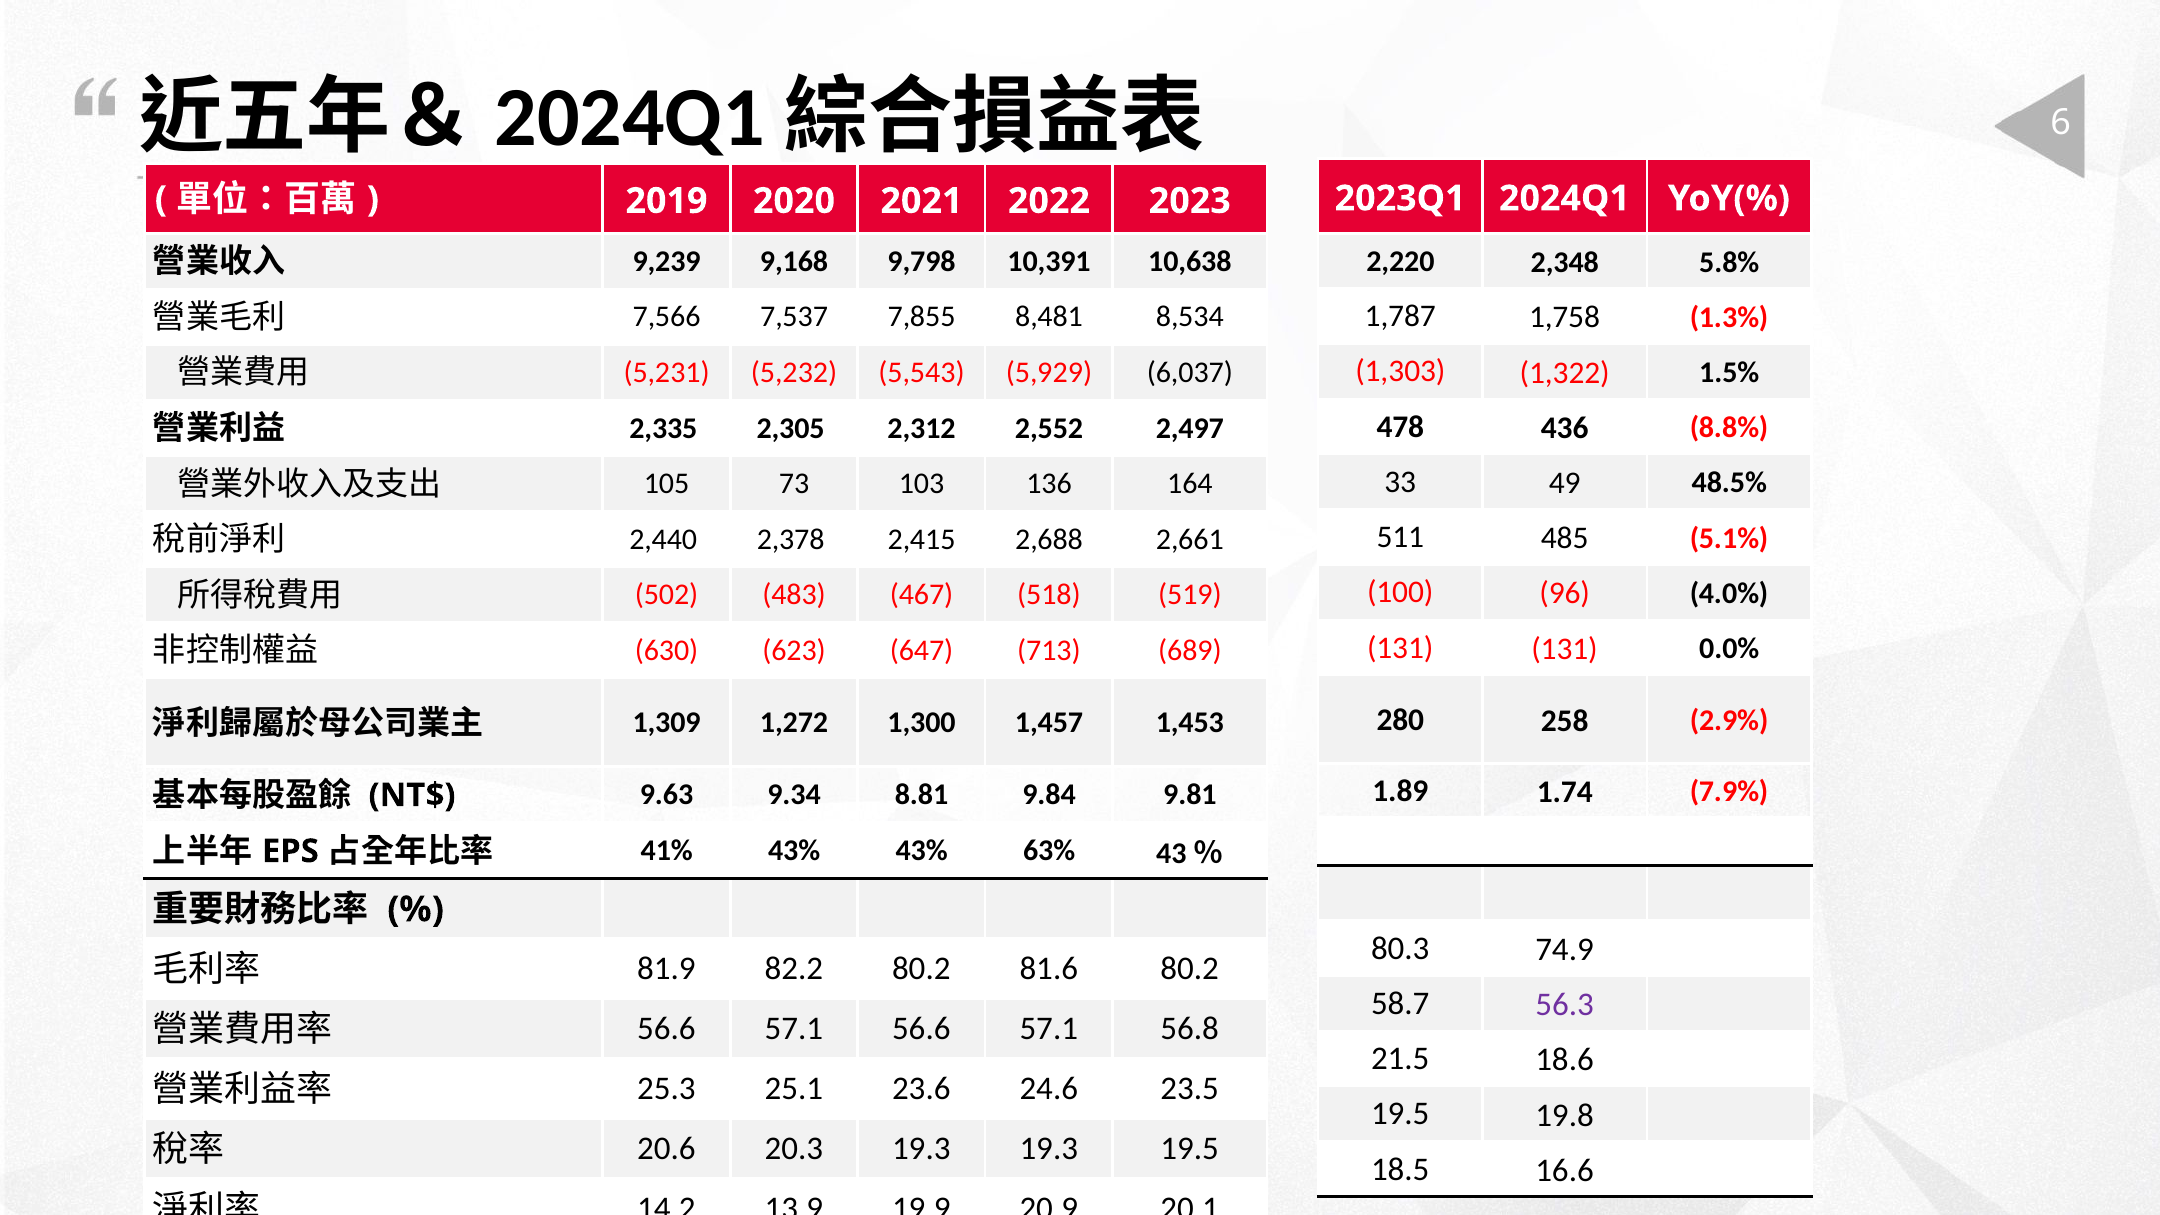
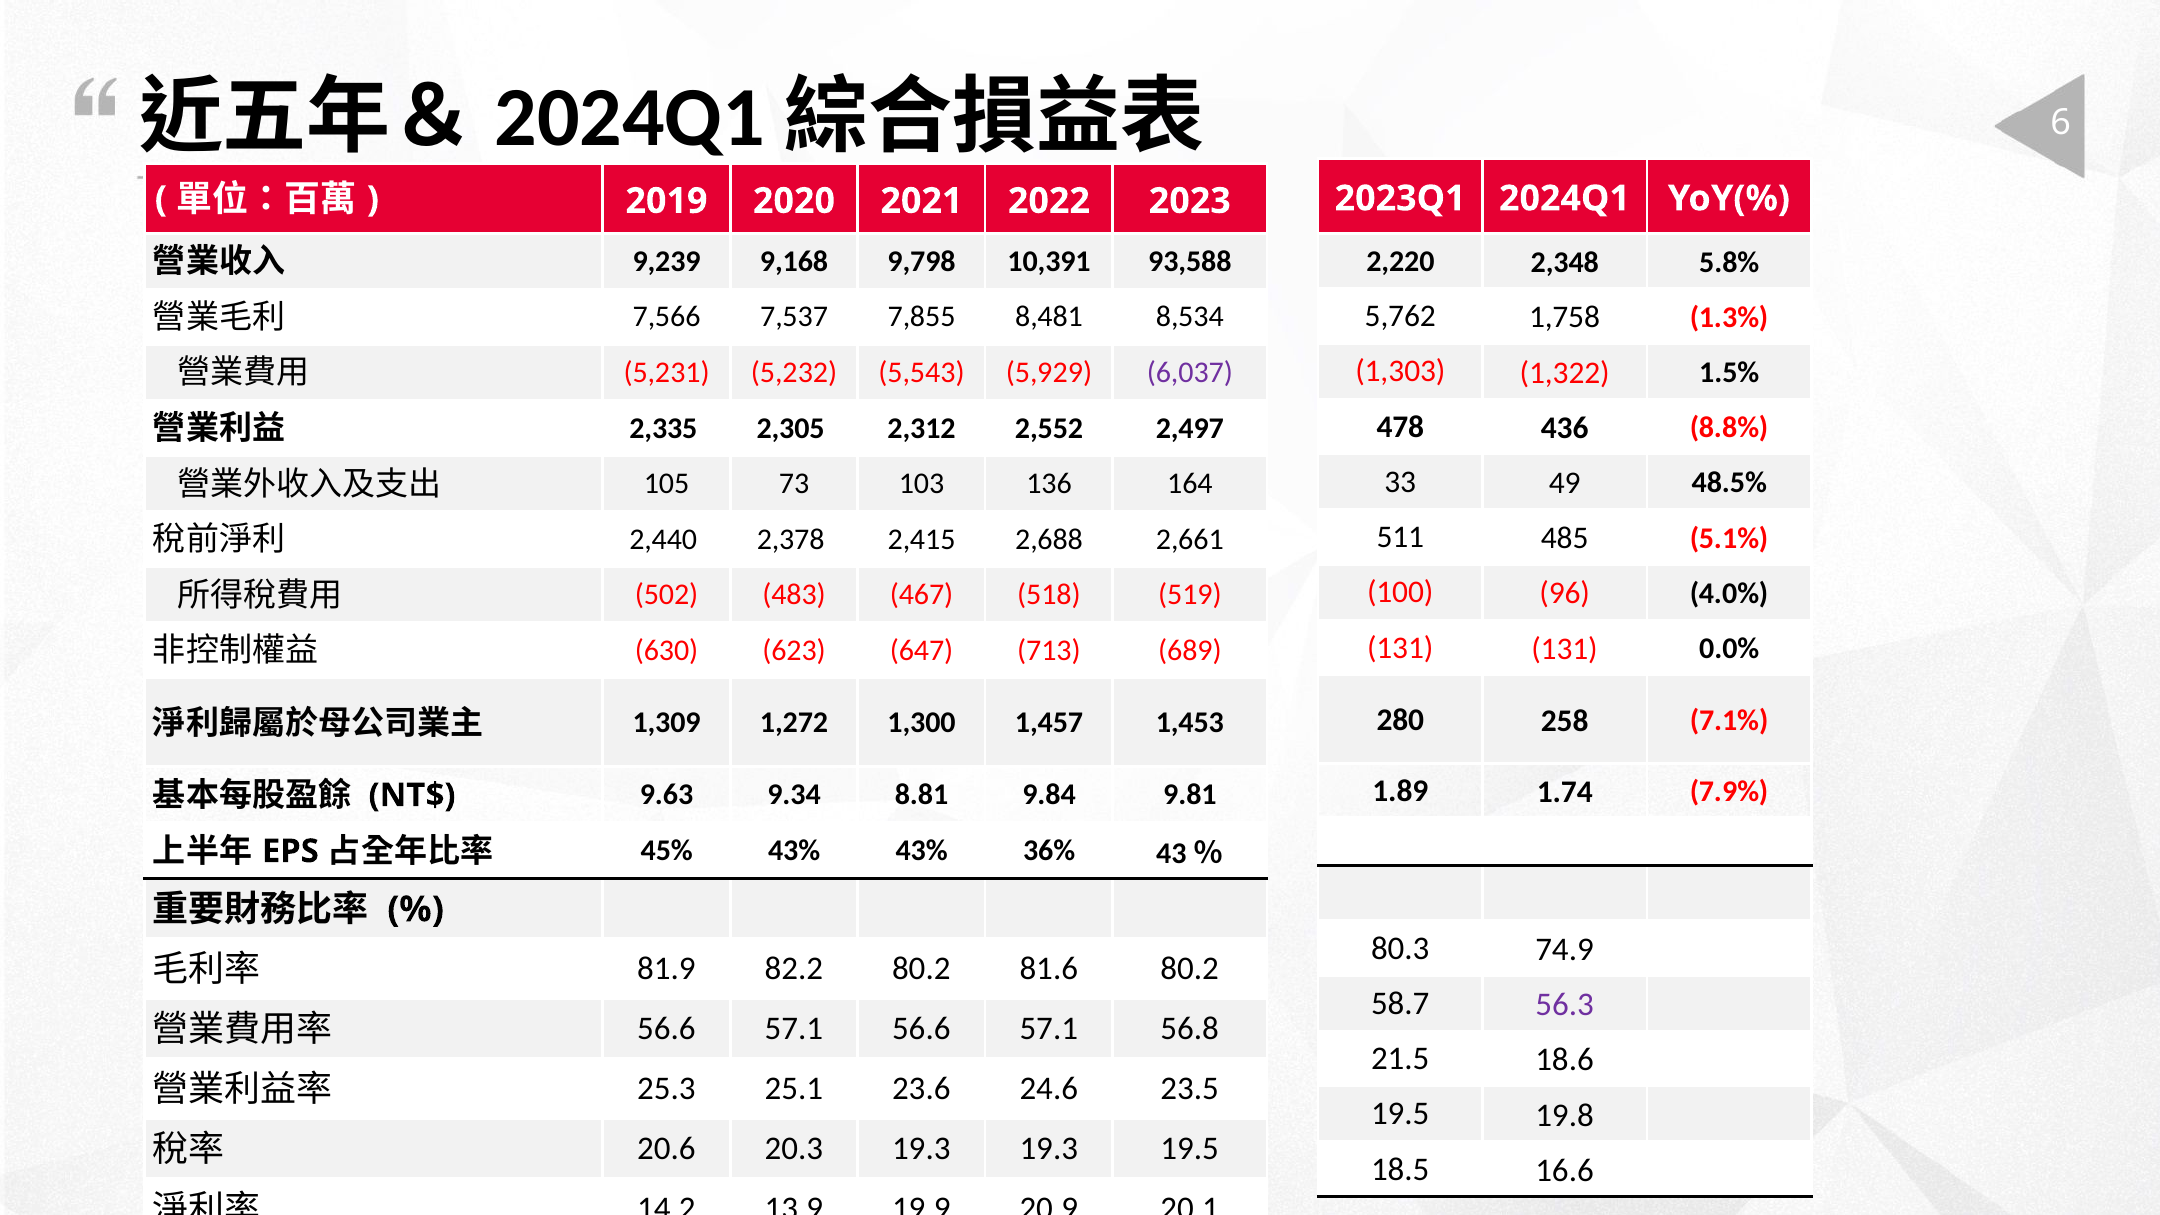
10,638: 10,638 -> 93,588 (1190, 261)
1,787: 1,787 -> 5,762 (1400, 316)
6,037 colour: black -> purple (1190, 373)
2.9%: 2.9% -> 7.1% (1729, 721)
41%: 41% -> 45% (667, 851)
63%: 63% -> 36% (1049, 851)
